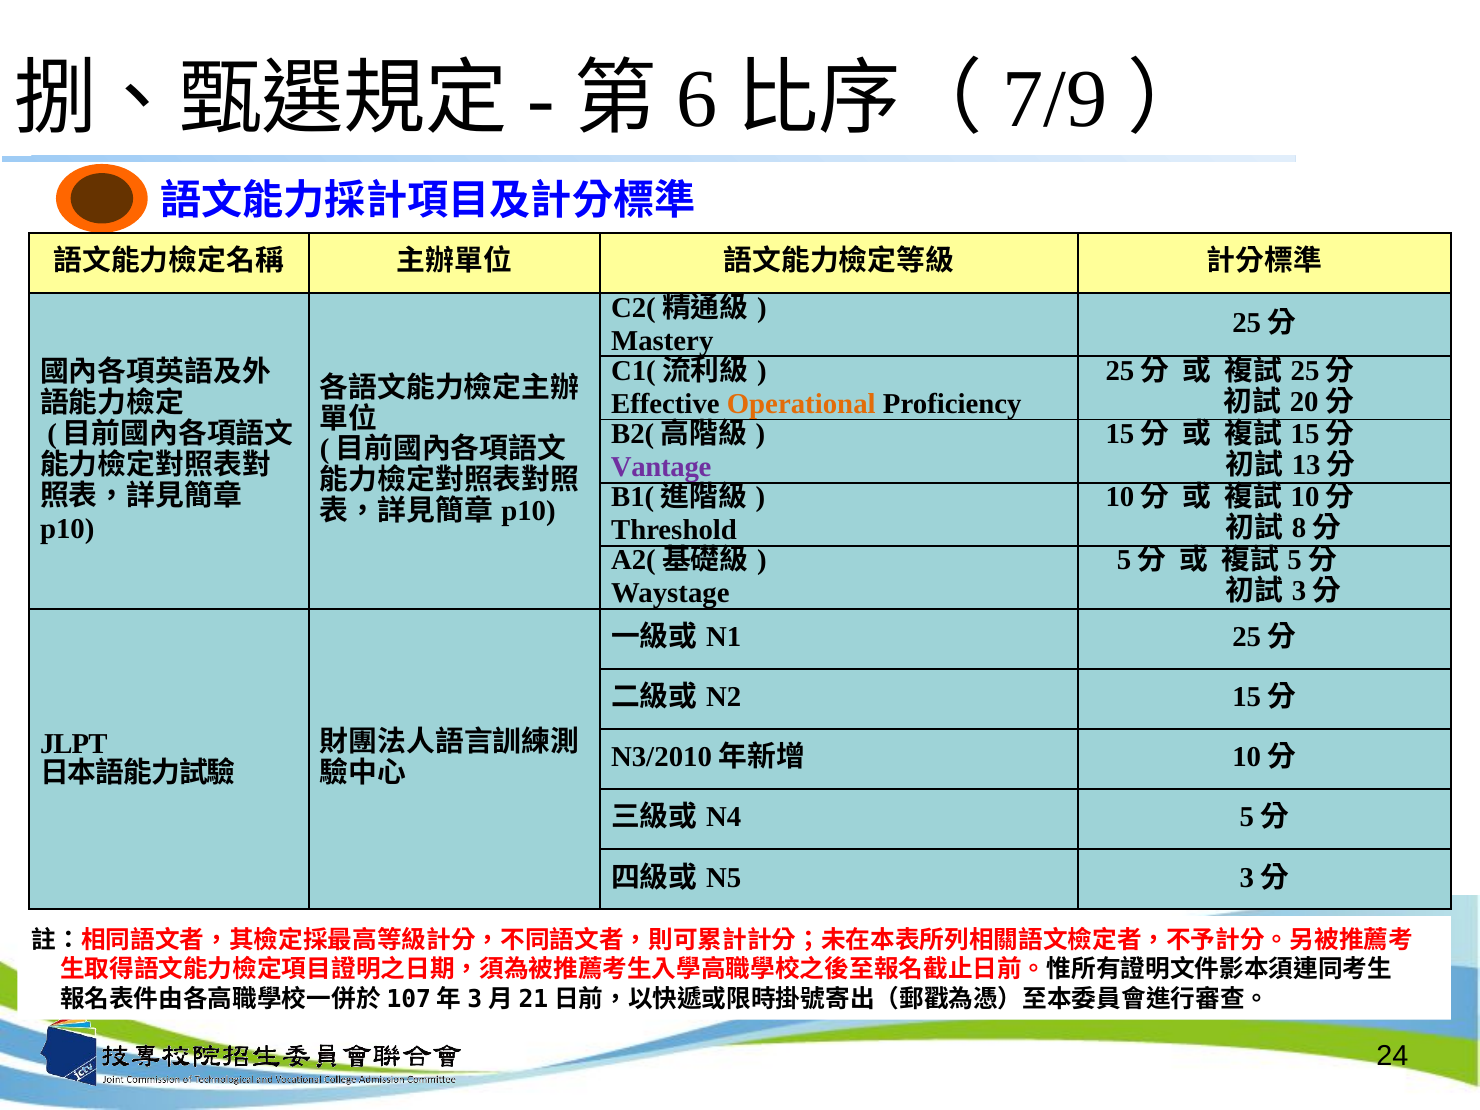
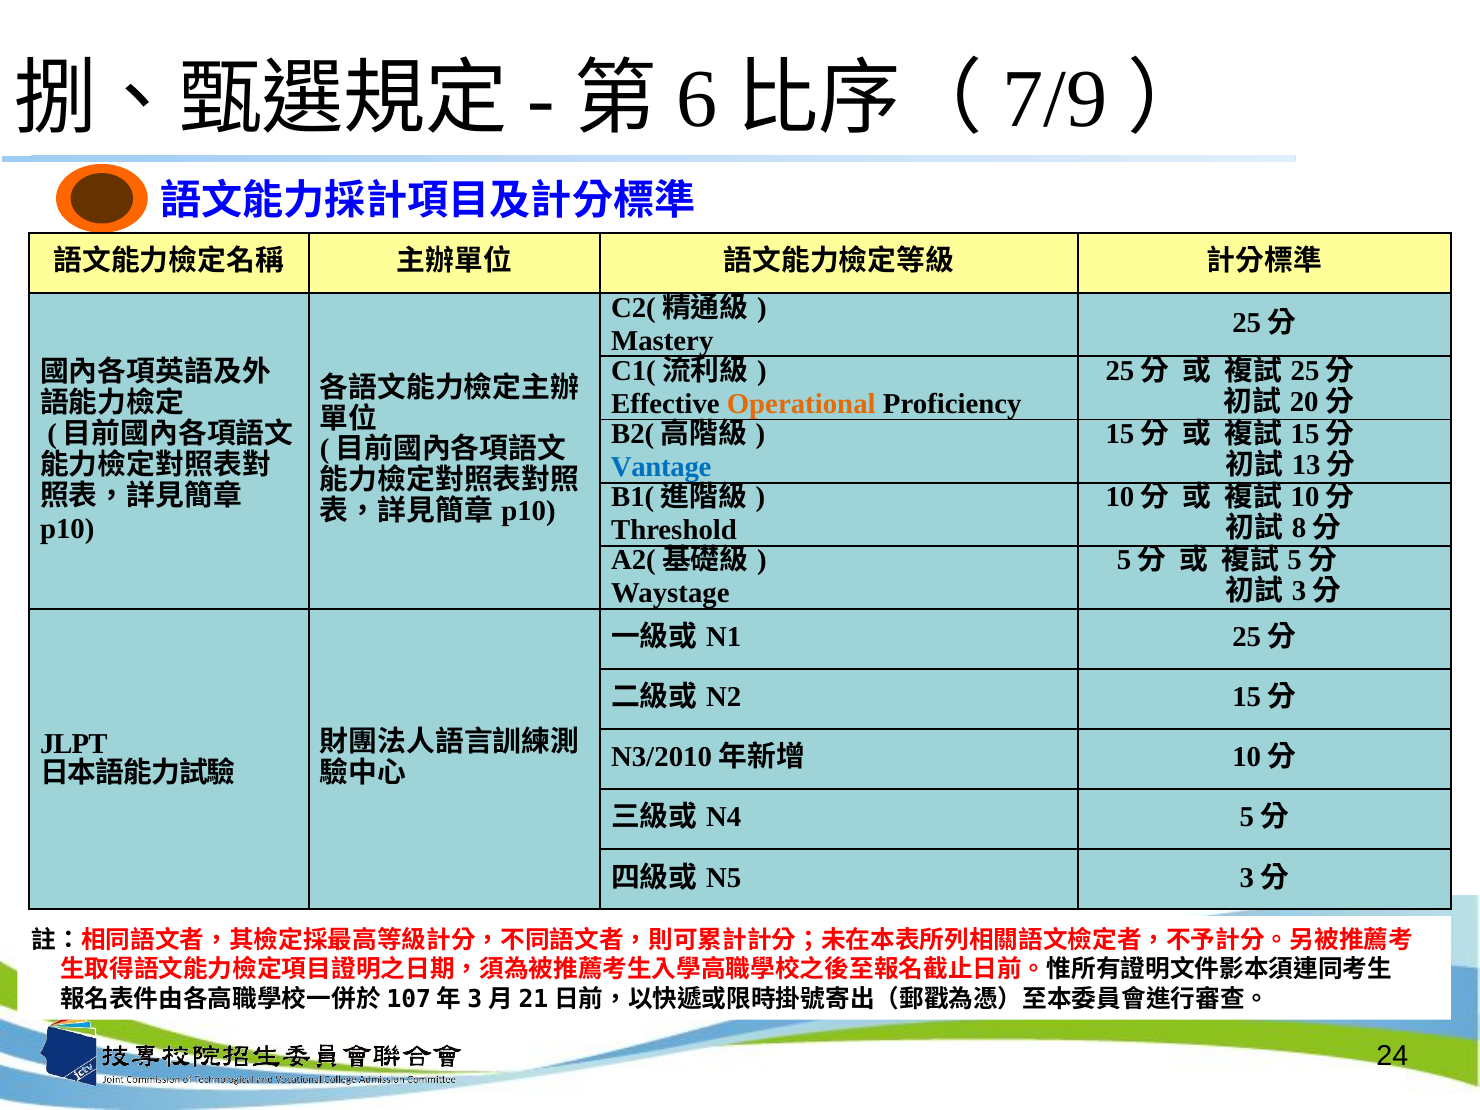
Vantage colour: purple -> blue (661, 467)
